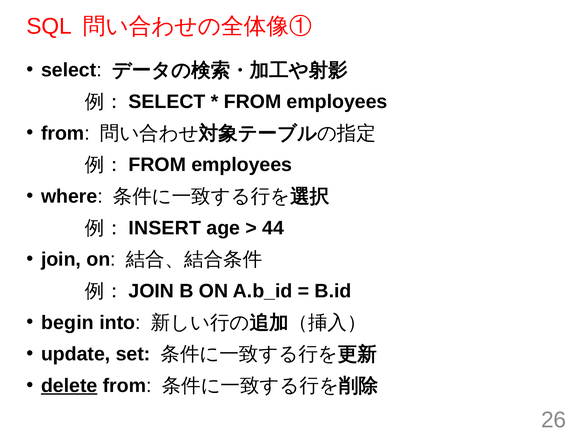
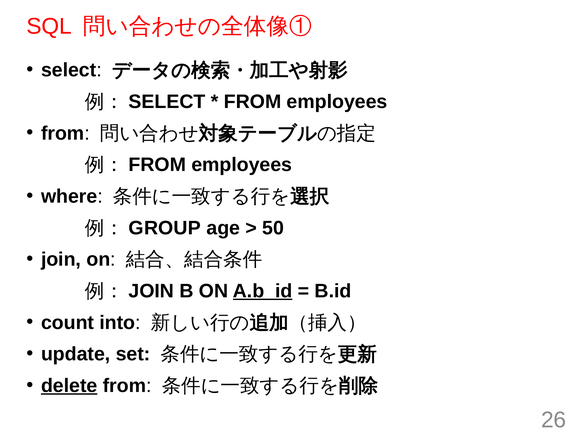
INSERT: INSERT -> GROUP (165, 228)
44: 44 -> 50 (273, 228)
A.b_id underline: none -> present (263, 291)
begin: begin -> count (68, 322)
